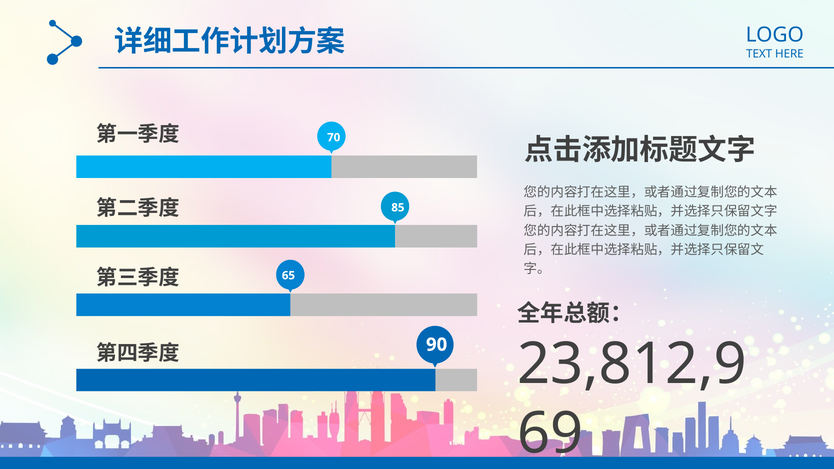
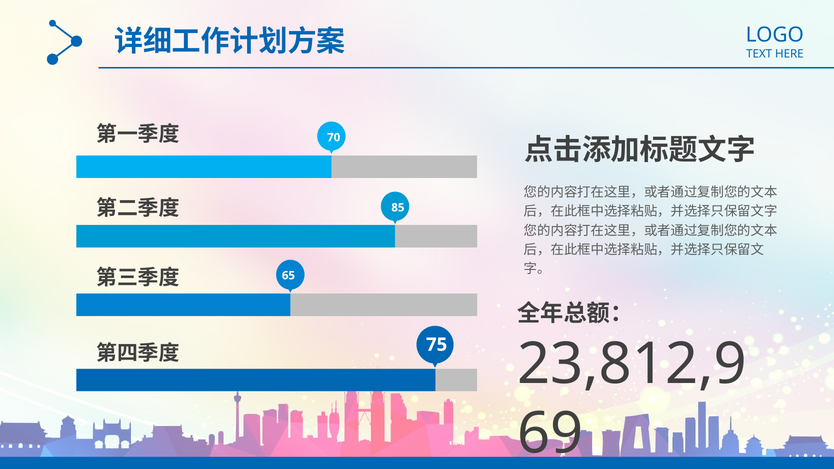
90: 90 -> 75 (437, 345)
